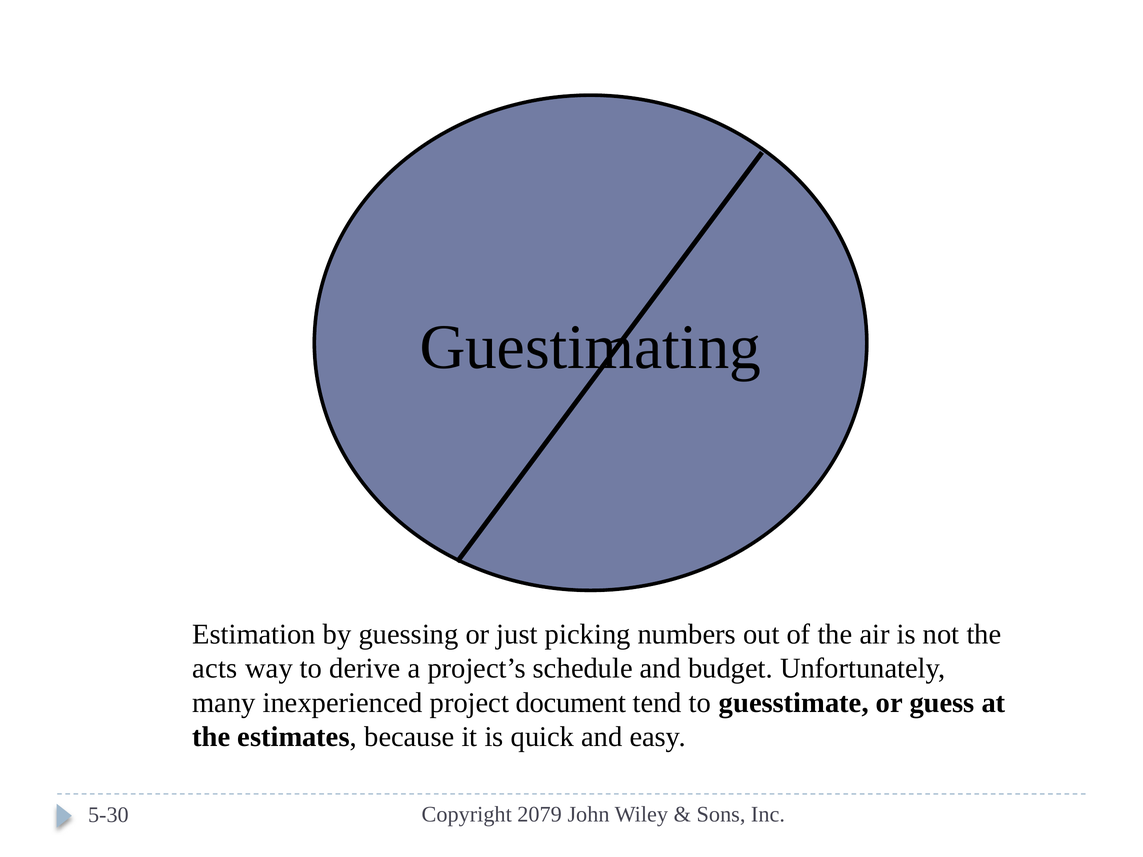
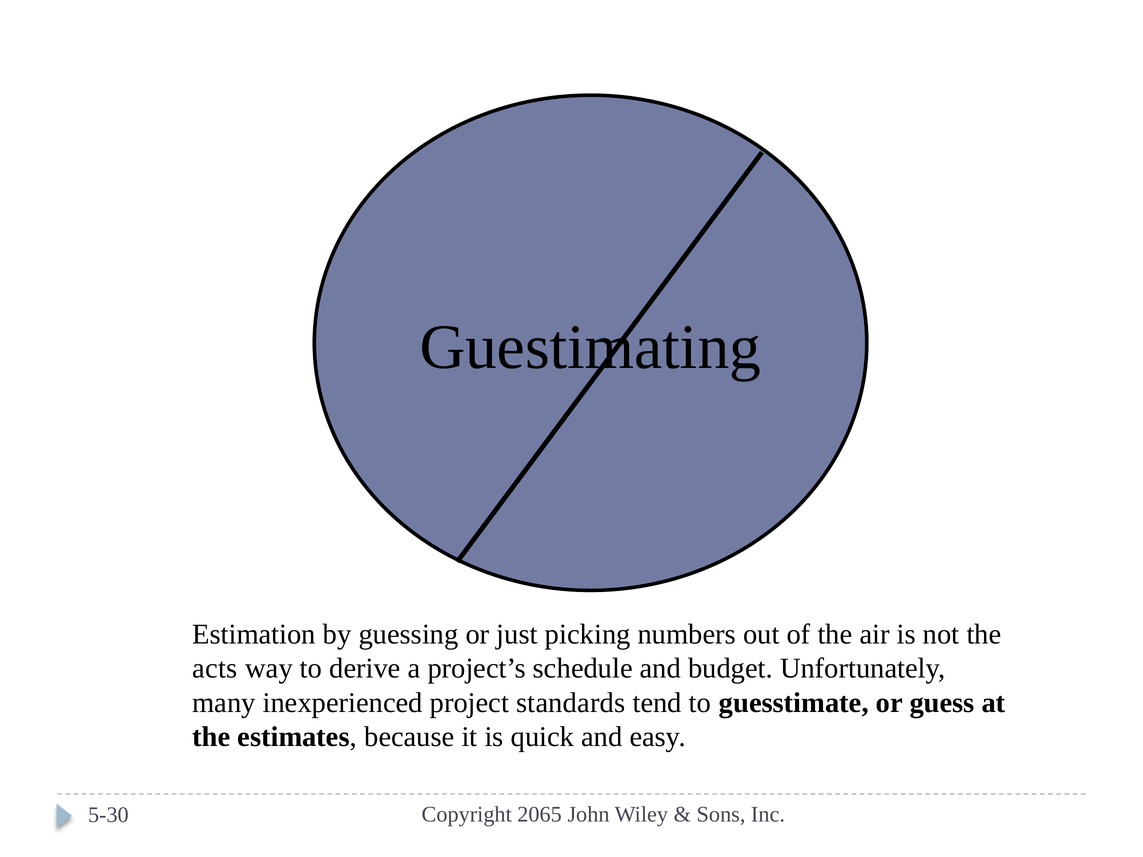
document: document -> standards (571, 703)
2079: 2079 -> 2065 (540, 815)
